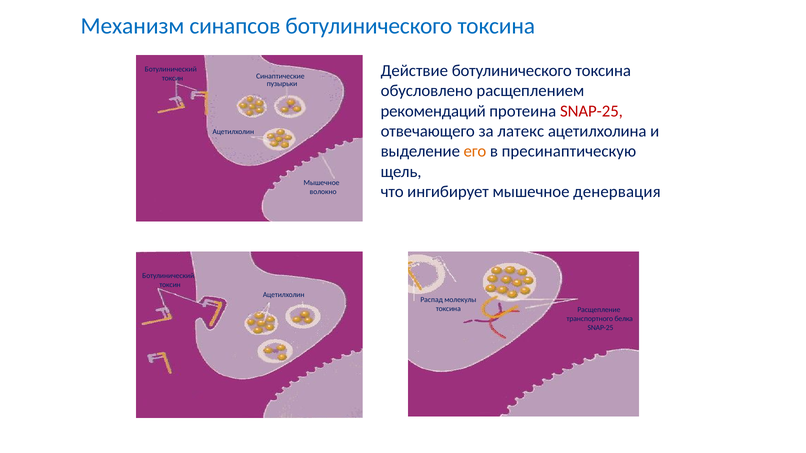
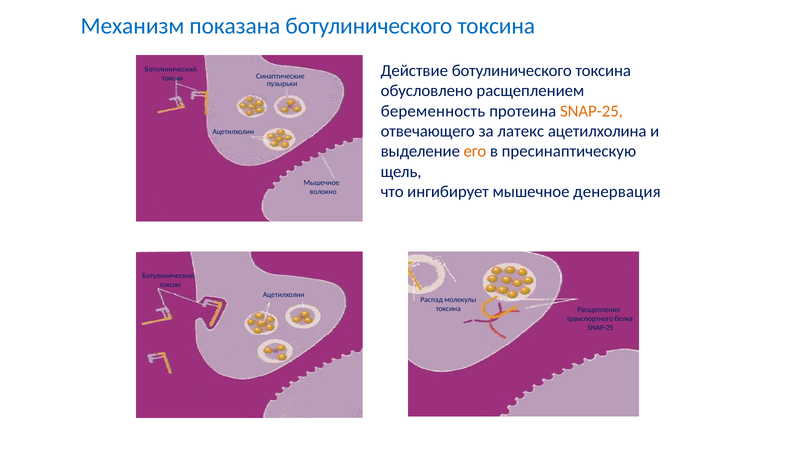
синапсов: синапсов -> показана (235, 26)
рекомендаций: рекомендаций -> беременность (433, 111)
SNAP-25 colour: red -> orange (591, 111)
